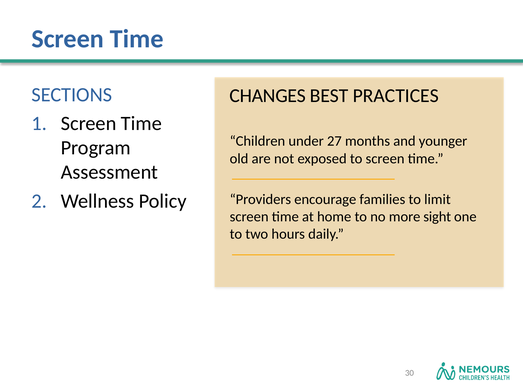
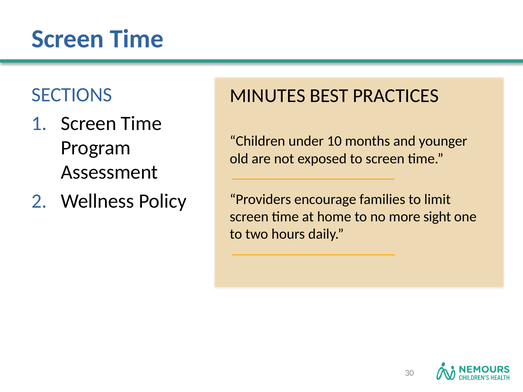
CHANGES: CHANGES -> MINUTES (268, 96)
27: 27 -> 10 (334, 141)
